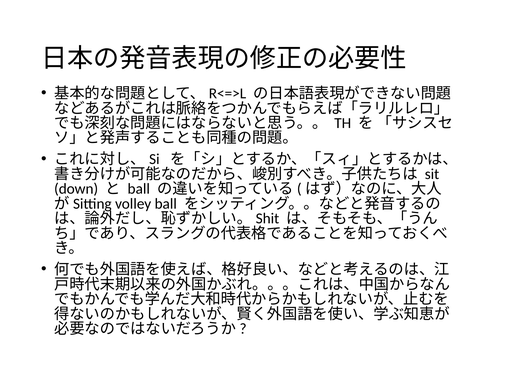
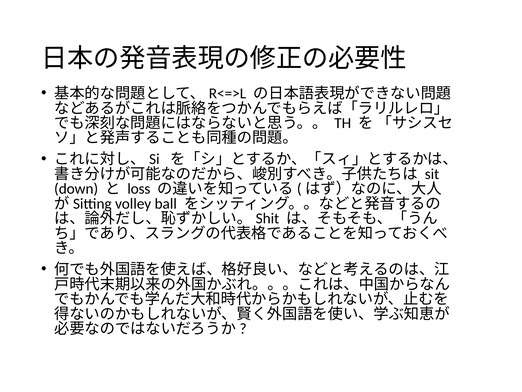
ball: ball -> loss (139, 189)
